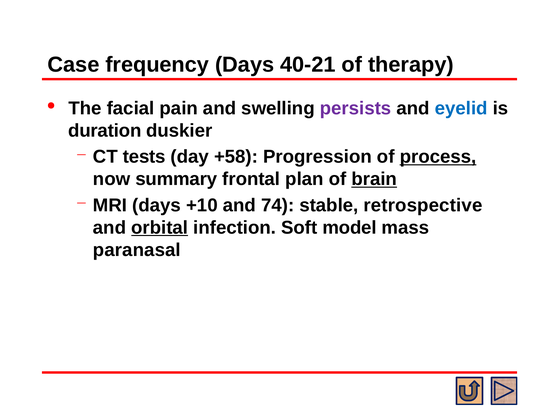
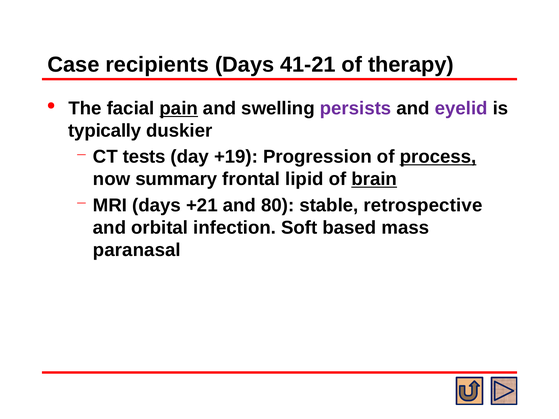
frequency: frequency -> recipients (157, 65)
40-21: 40-21 -> 41-21 (308, 65)
pain underline: none -> present (179, 108)
eyelid colour: blue -> purple (461, 108)
duration: duration -> typically (105, 131)
+58: +58 -> +19 (236, 157)
plan: plan -> lipid (304, 179)
+10: +10 -> +21 (202, 205)
74: 74 -> 80 (278, 205)
orbital underline: present -> none (160, 228)
model: model -> based (349, 228)
